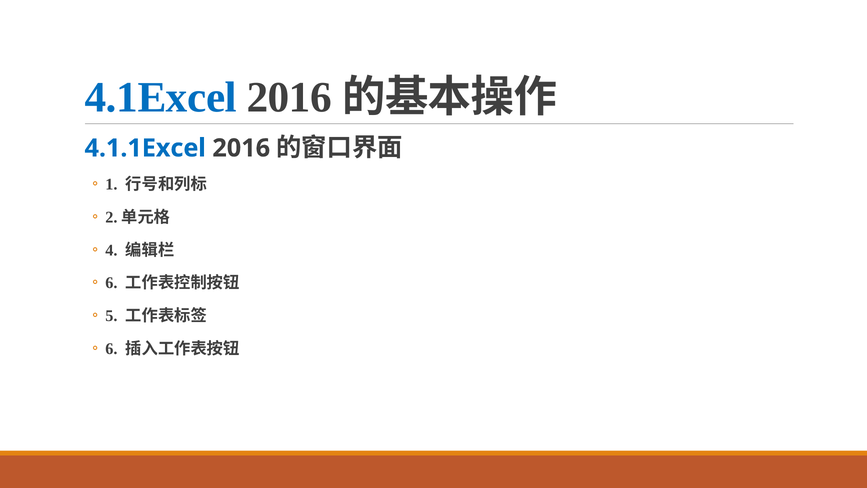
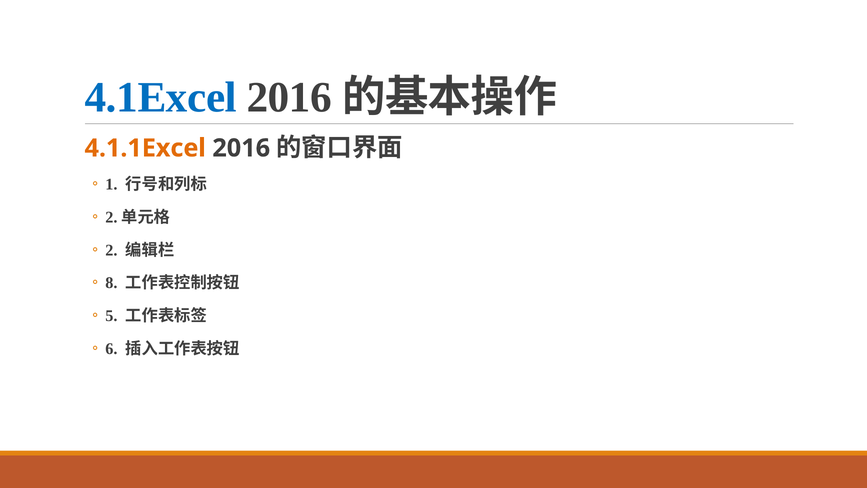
4.1.1Excel colour: blue -> orange (145, 148)
4: 4 -> 2 (111, 250)
6: 6 -> 8 (111, 283)
